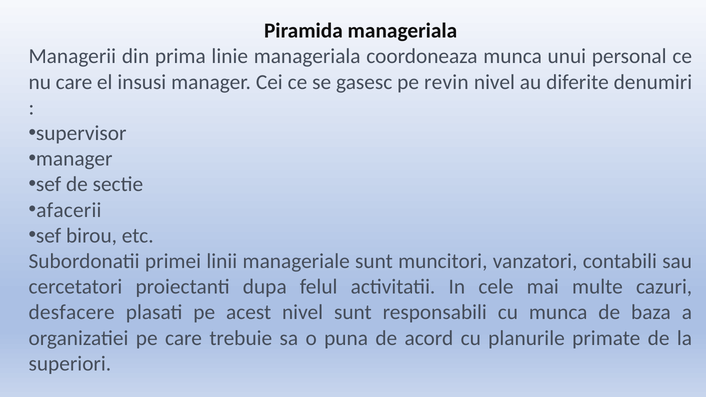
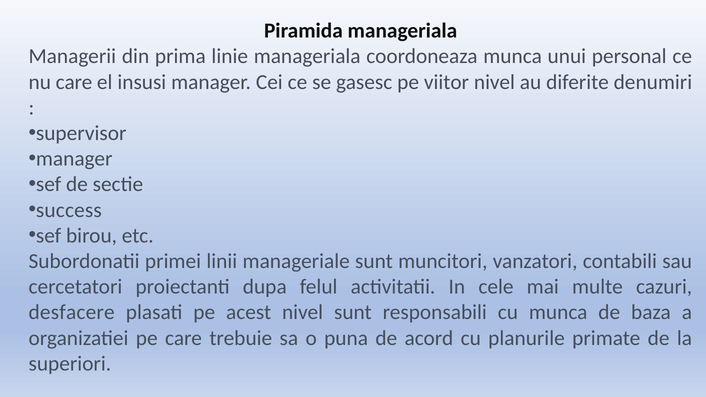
revin: revin -> viitor (446, 82)
afacerii: afacerii -> success (69, 210)
